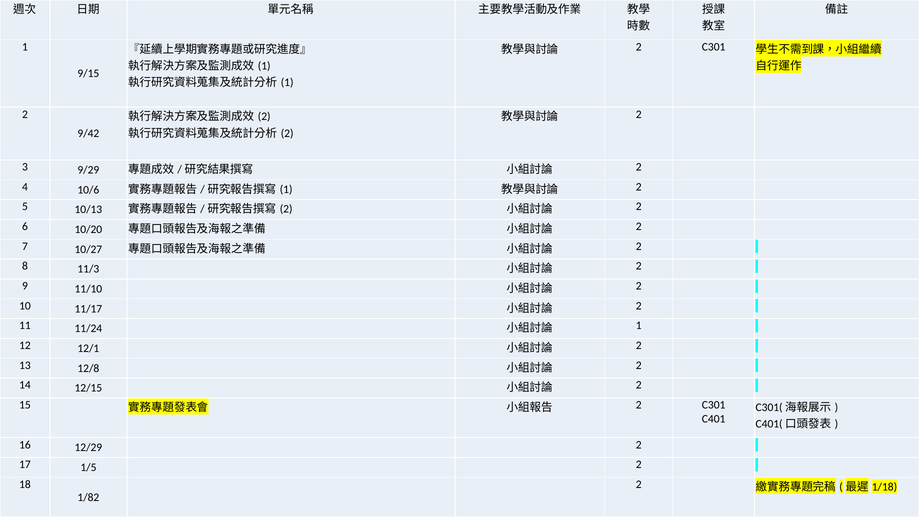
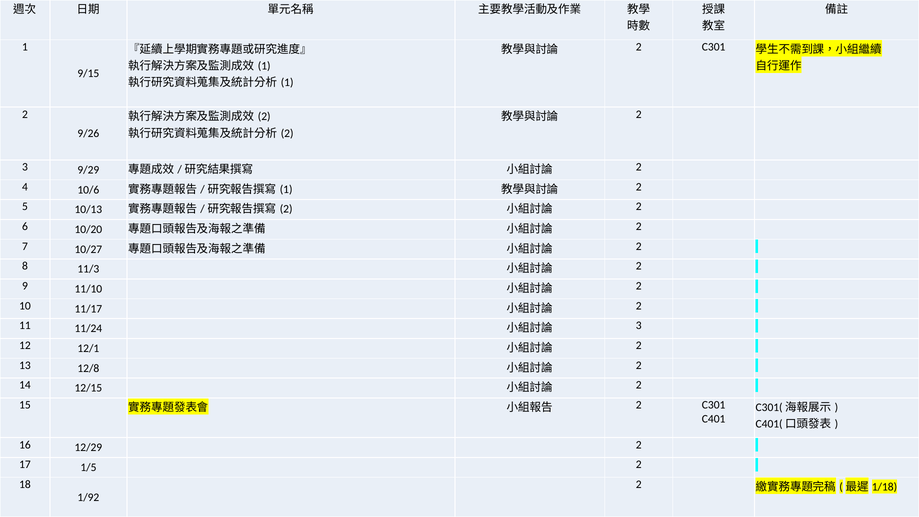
9/42: 9/42 -> 9/26 (88, 134)
1: 1 -> 3 (639, 326)
1/82: 1/82 -> 1/92 (88, 497)
